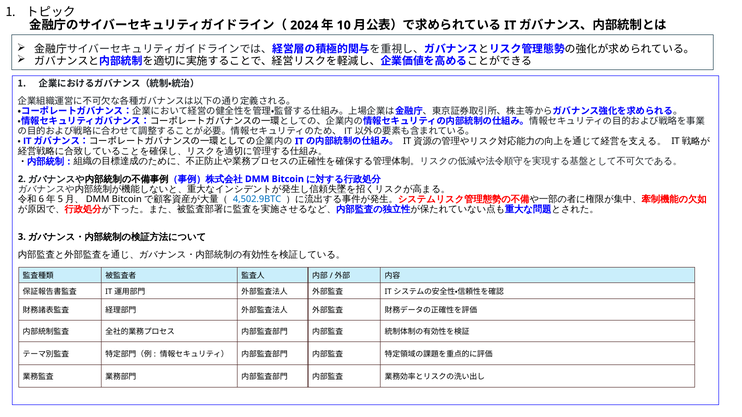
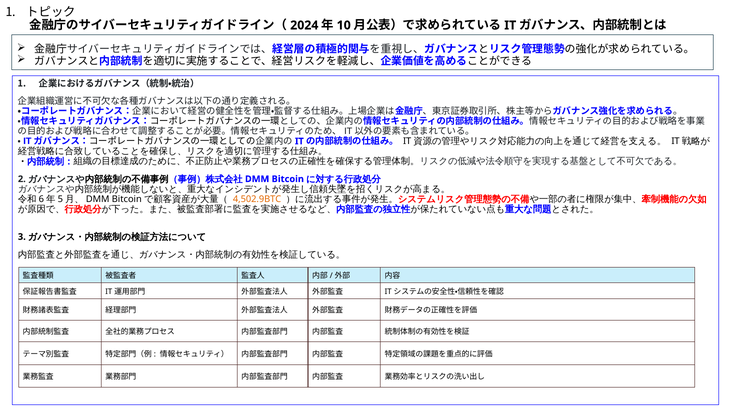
4,502.9BTC colour: blue -> orange (257, 199)
